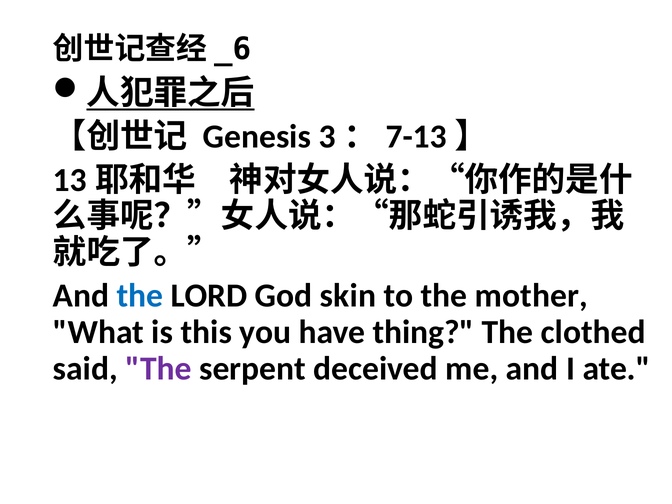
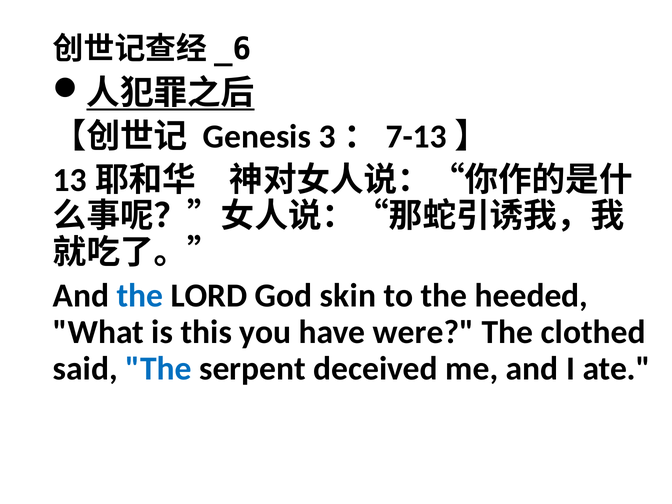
mother: mother -> heeded (531, 296)
thing: thing -> were (423, 332)
The colour: purple -> blue (158, 368)
